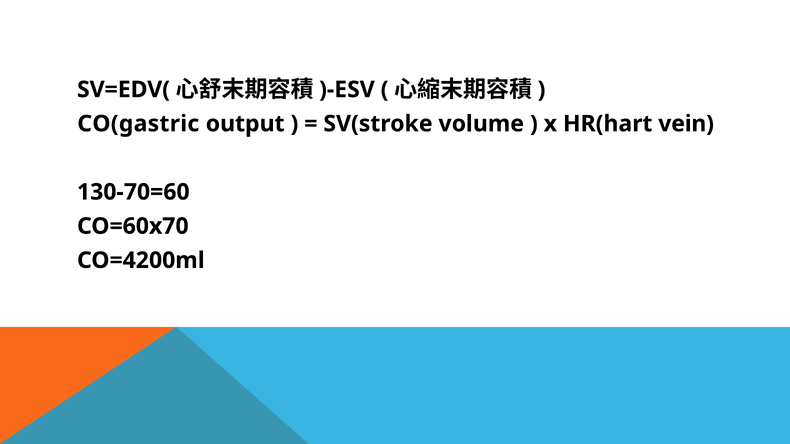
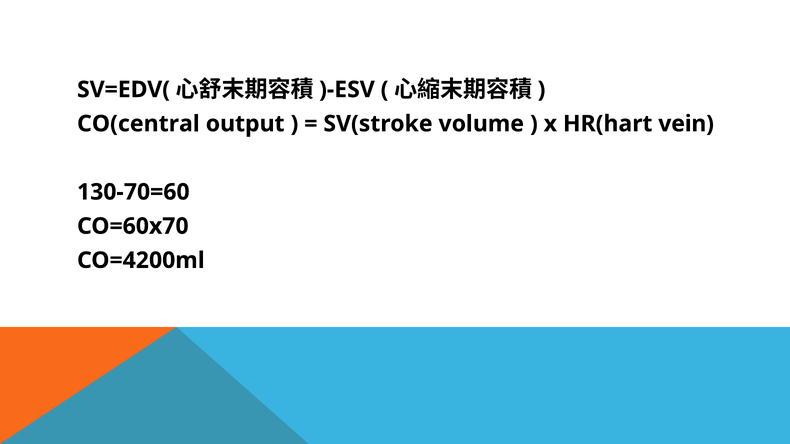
CO(gastric: CO(gastric -> CO(central (138, 124)
